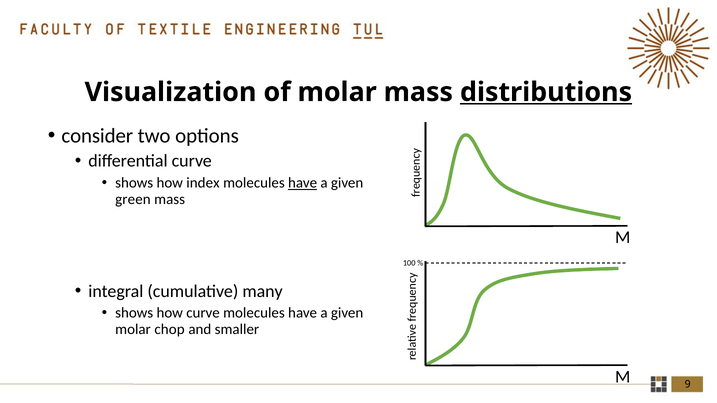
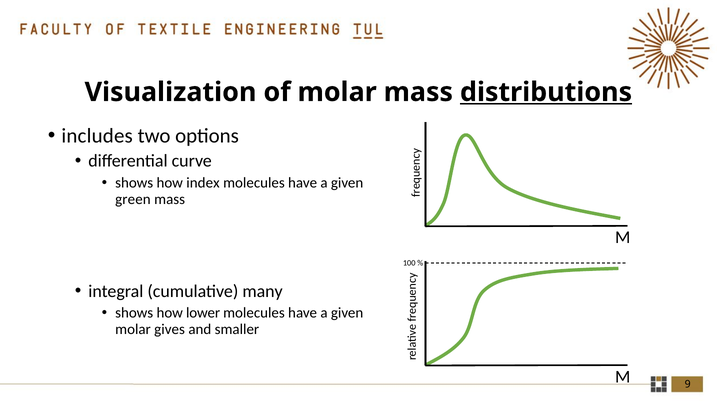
consider: consider -> includes (97, 136)
have underline: present -> none (303, 183)
how curve: curve -> lower (203, 313)
chop: chop -> gives (170, 330)
